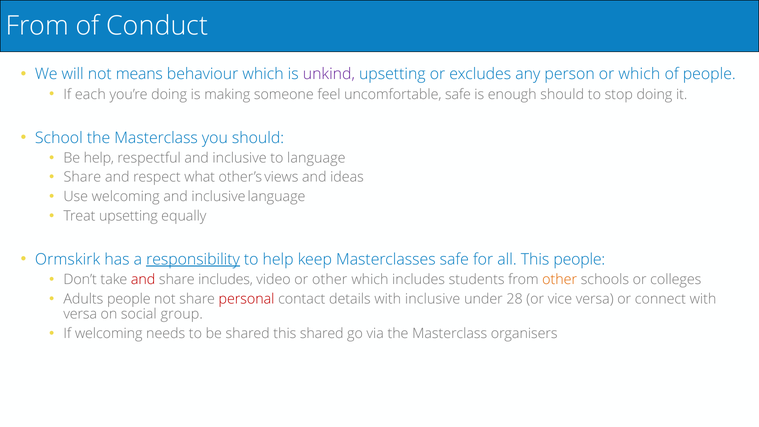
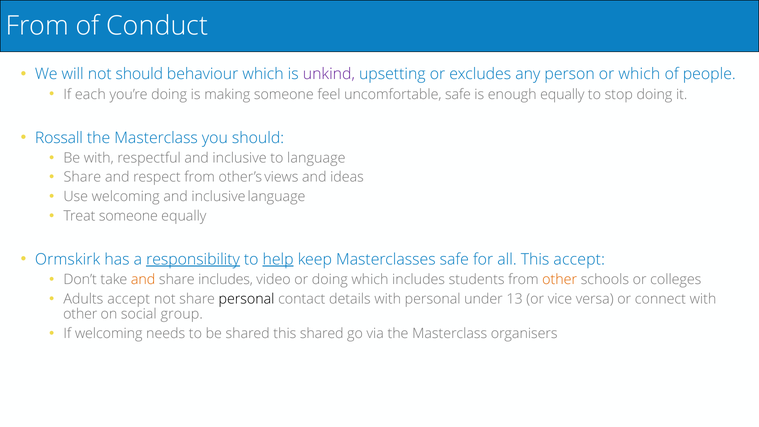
not means: means -> should (139, 74)
enough should: should -> equally (562, 94)
School: School -> Rossall (59, 138)
Be help: help -> with (99, 158)
respect what: what -> from (200, 177)
Treat upsetting: upsetting -> someone (128, 216)
help underline: none -> present (278, 259)
This people: people -> accept (579, 259)
and colour: red -> orange (143, 280)
or other: other -> doing (330, 280)
Adults people: people -> accept (129, 299)
personal colour: red -> black (246, 299)
with inclusive: inclusive -> personal (433, 299)
28: 28 -> 13 (515, 299)
versa: versa -> other (80, 314)
